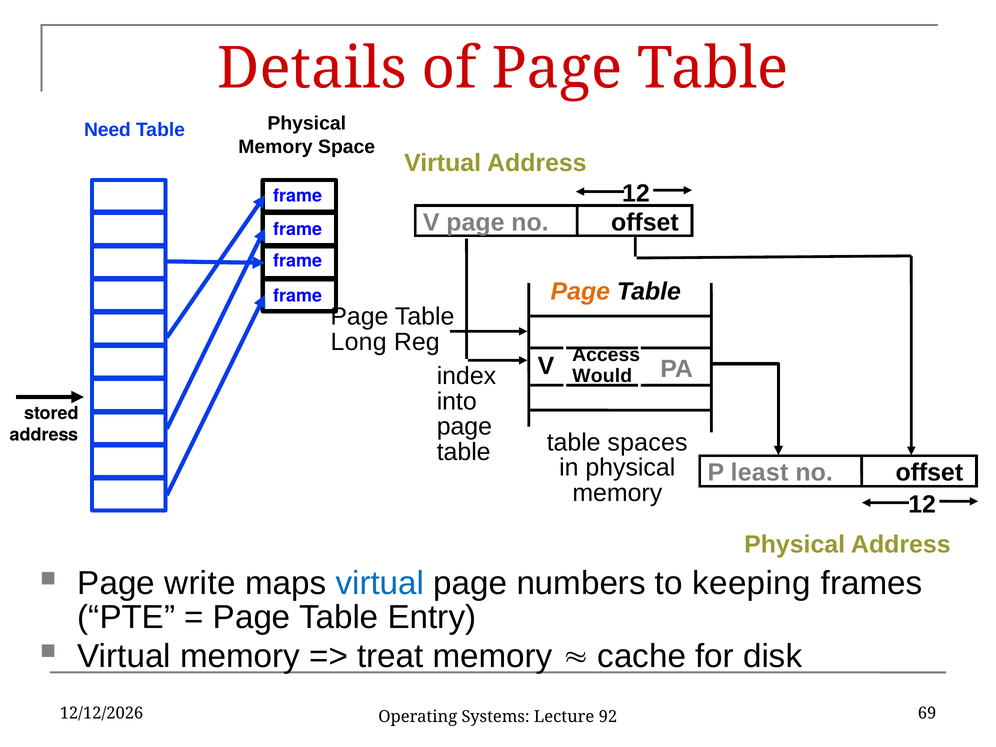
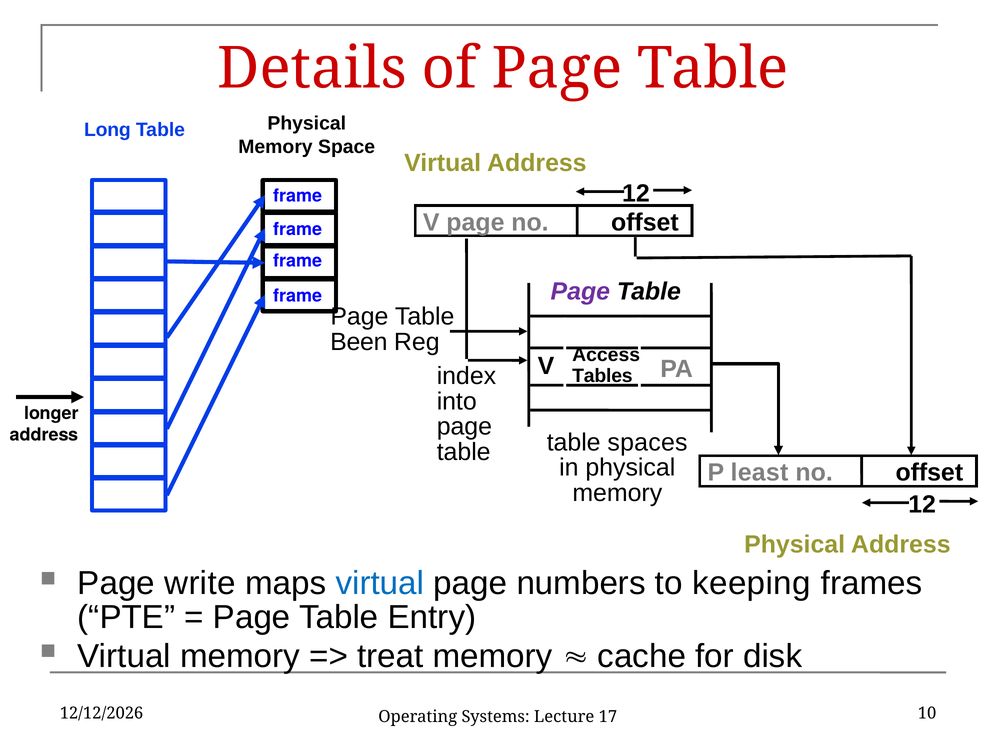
Need: Need -> Long (107, 130)
Page colour: orange -> purple (580, 292)
Long: Long -> Been (359, 342)
Would: Would -> Tables (602, 376)
stored: stored -> longer (51, 413)
69: 69 -> 10 (927, 713)
92: 92 -> 17 (608, 717)
